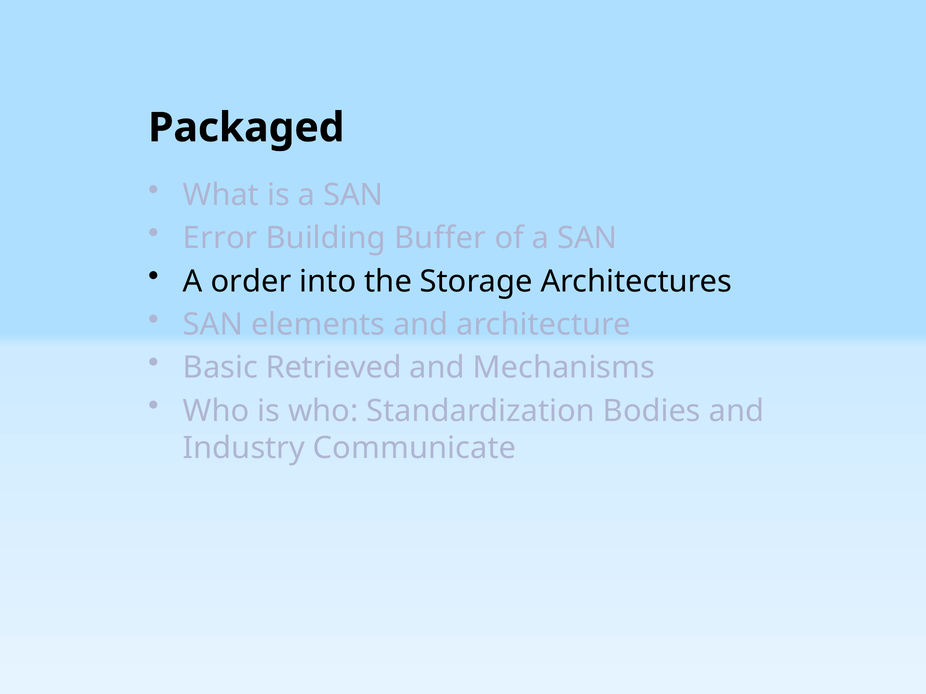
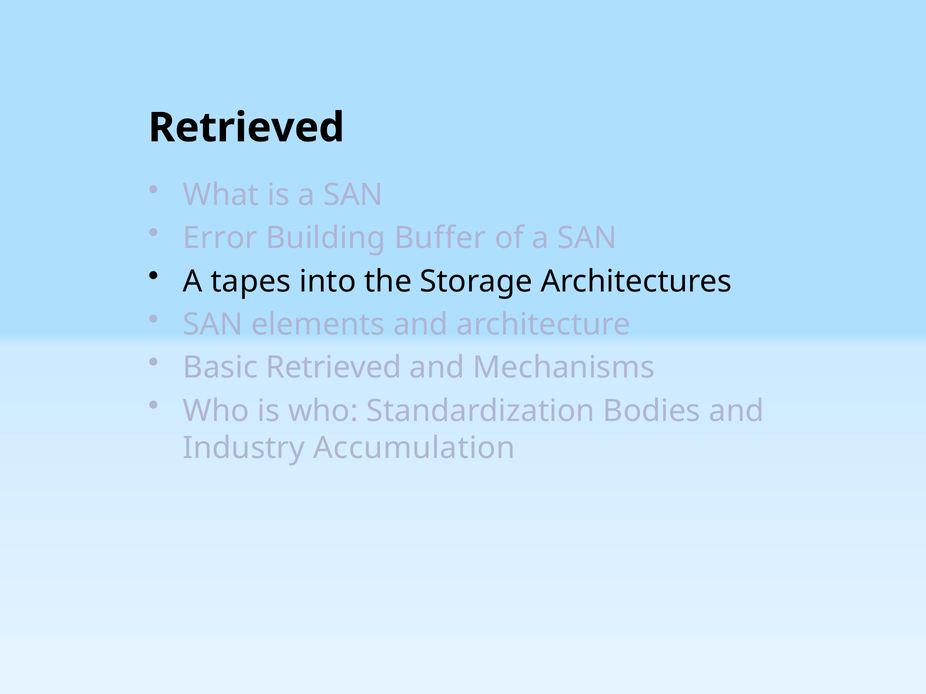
Packaged: Packaged -> Retrieved (246, 128)
order: order -> tapes (251, 282)
Communicate: Communicate -> Accumulation (414, 448)
